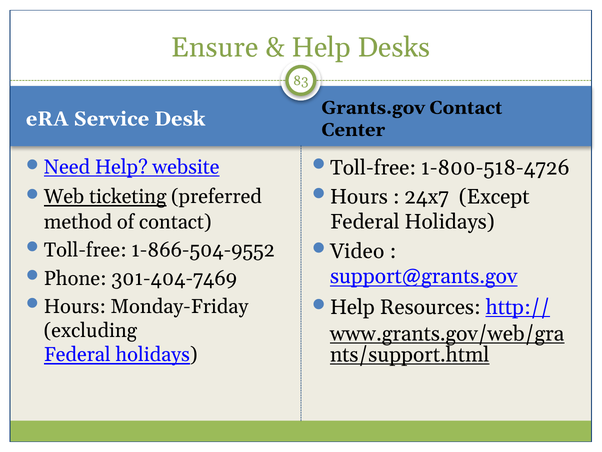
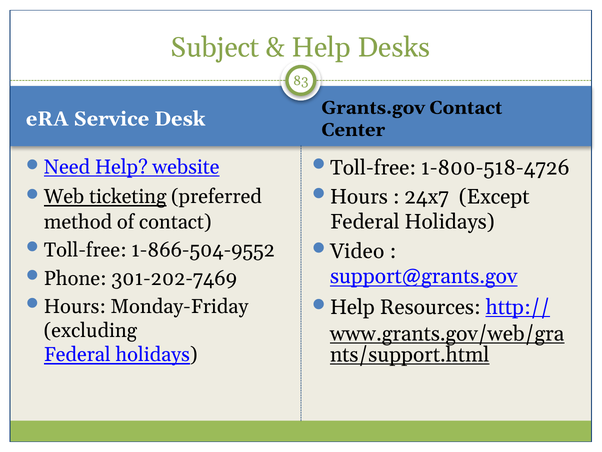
Ensure: Ensure -> Subject (215, 47)
301-404-7469: 301-404-7469 -> 301-202-7469 (174, 278)
